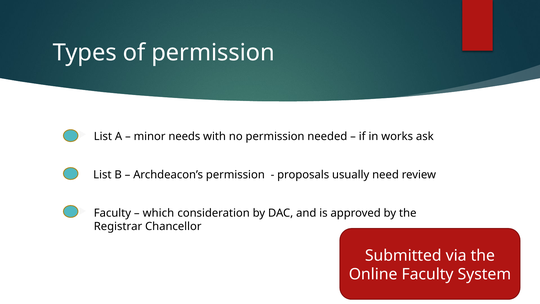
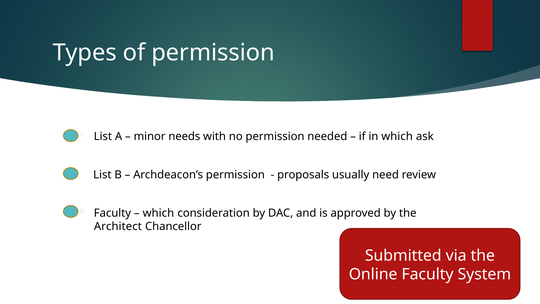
in works: works -> which (397, 136)
Registrar: Registrar -> Architect (118, 226)
